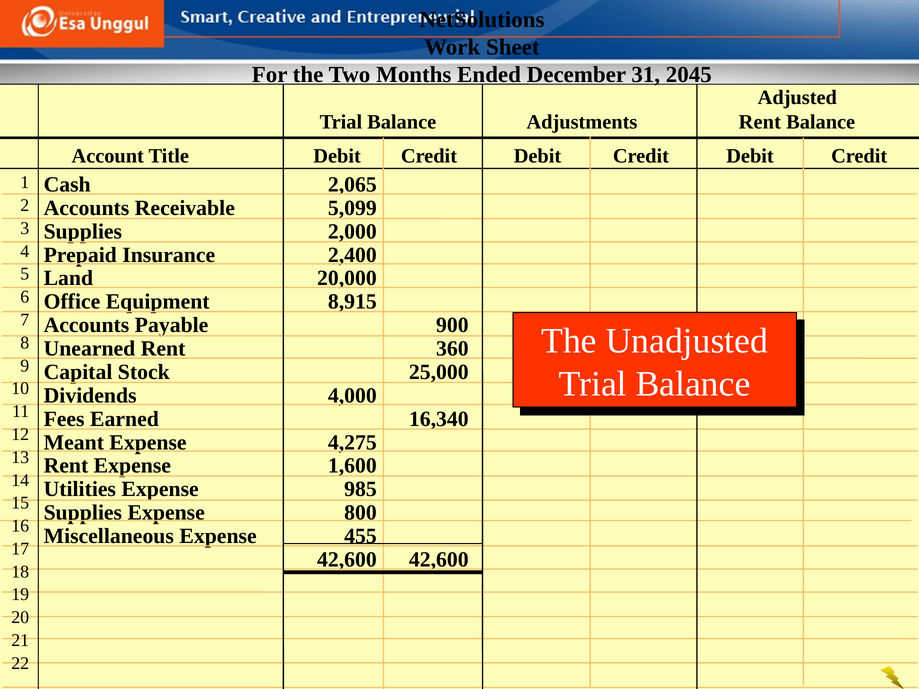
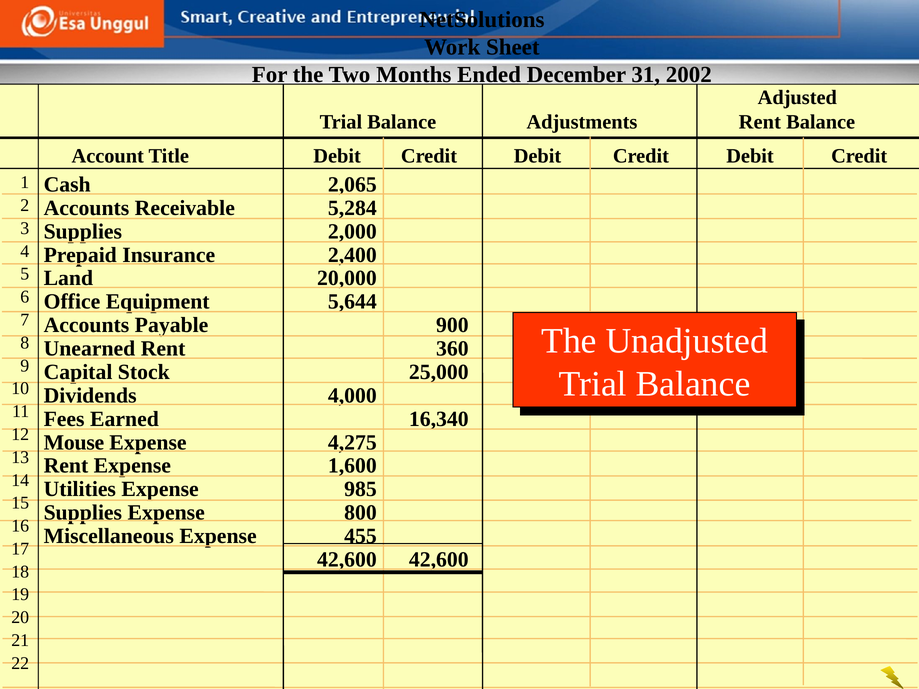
2045: 2045 -> 2002 (689, 75)
5,099: 5,099 -> 5,284 (352, 208)
8,915: 8,915 -> 5,644 (352, 302)
Meant: Meant -> Mouse (74, 443)
